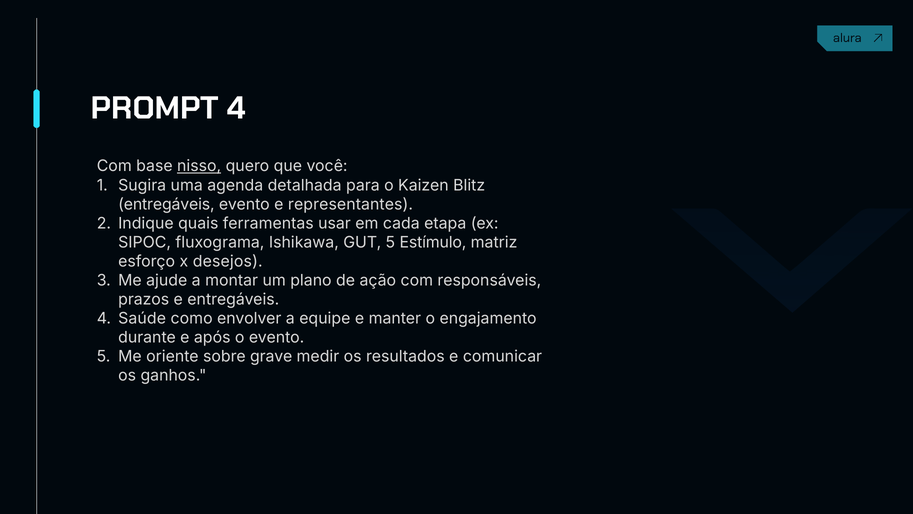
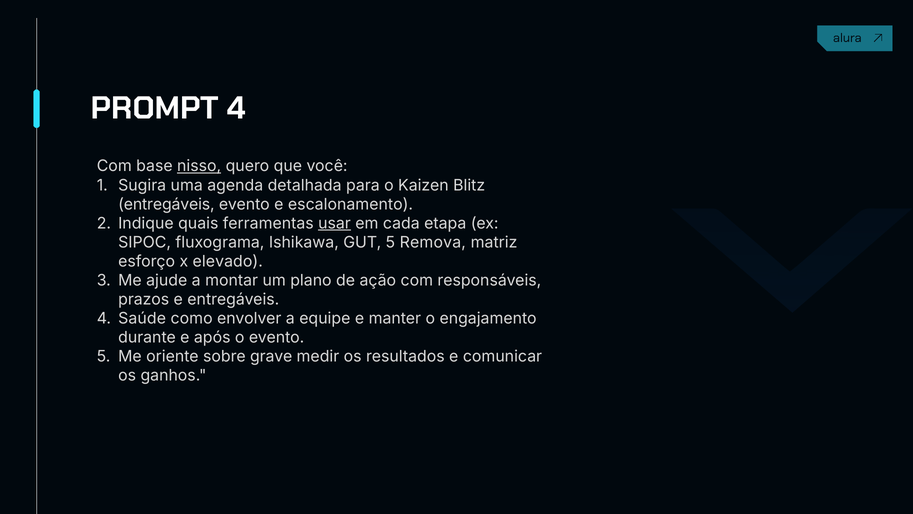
representantes: representantes -> escalonamento (351, 204)
usar underline: none -> present (334, 223)
Estímulo: Estímulo -> Remova (433, 242)
desejos: desejos -> elevado (228, 261)
